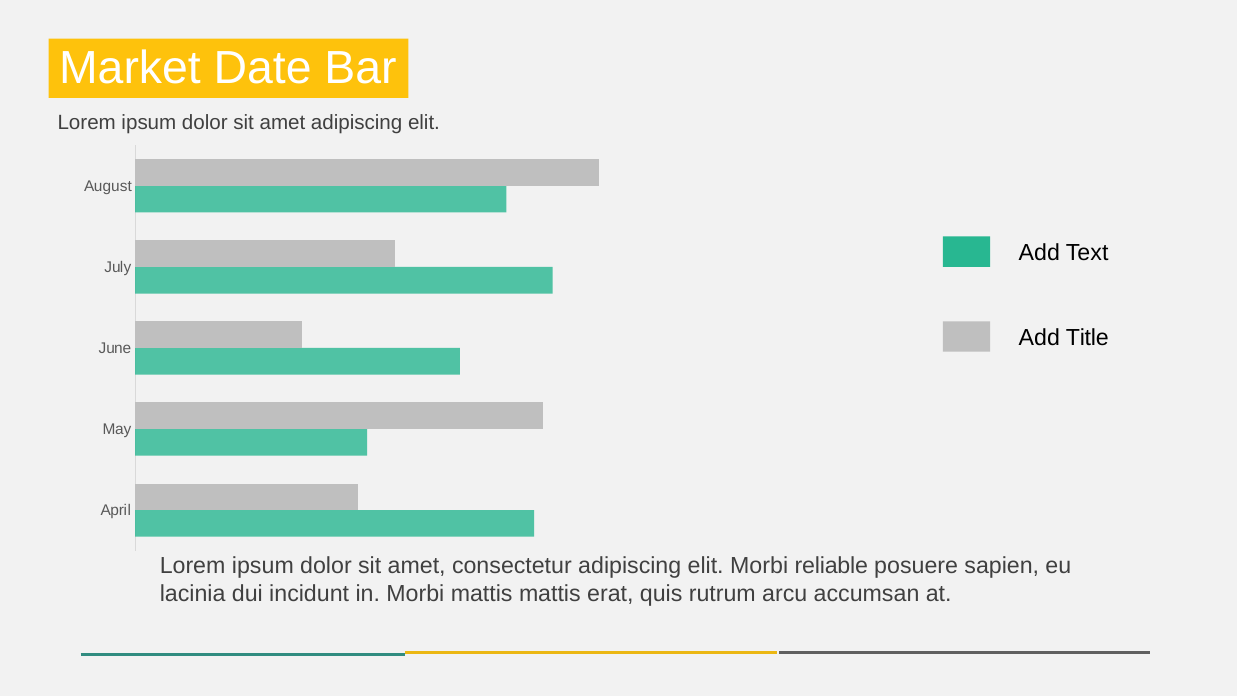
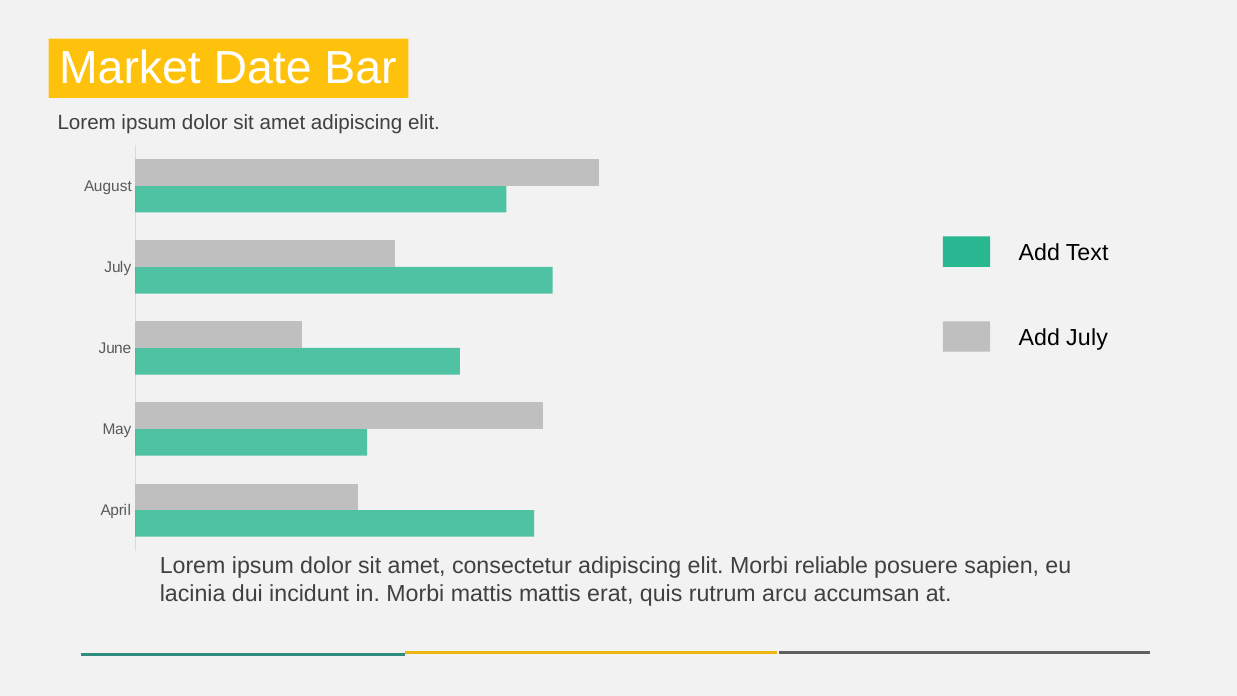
Add Title: Title -> July (1087, 338)
